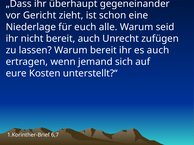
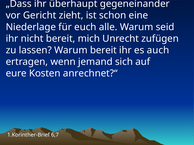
bereit auch: auch -> mich (89, 39)
unterstellt?“: unterstellt?“ -> anrechnet?“ (90, 74)
